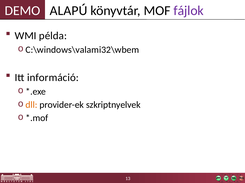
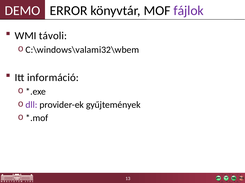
ALAPÚ: ALAPÚ -> ERROR (69, 11)
példa: példa -> távoli (53, 36)
dll colour: orange -> purple (31, 105)
szkriptnyelvek: szkriptnyelvek -> gyűjtemények (113, 105)
